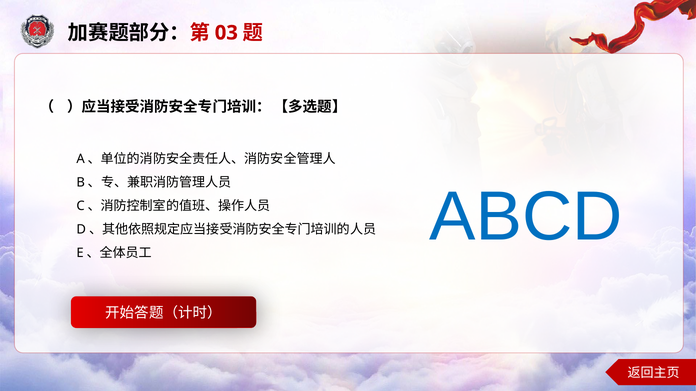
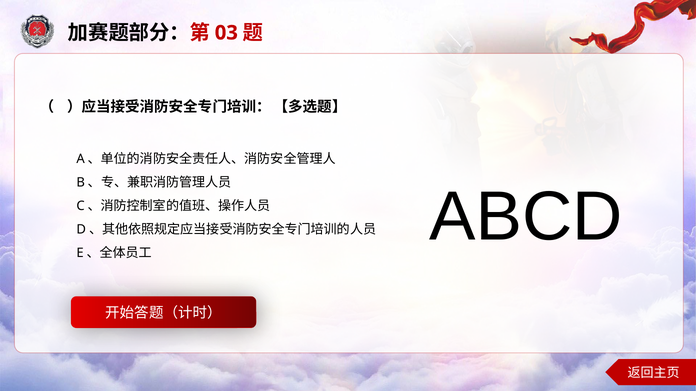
ABCD colour: blue -> black (526, 217)
